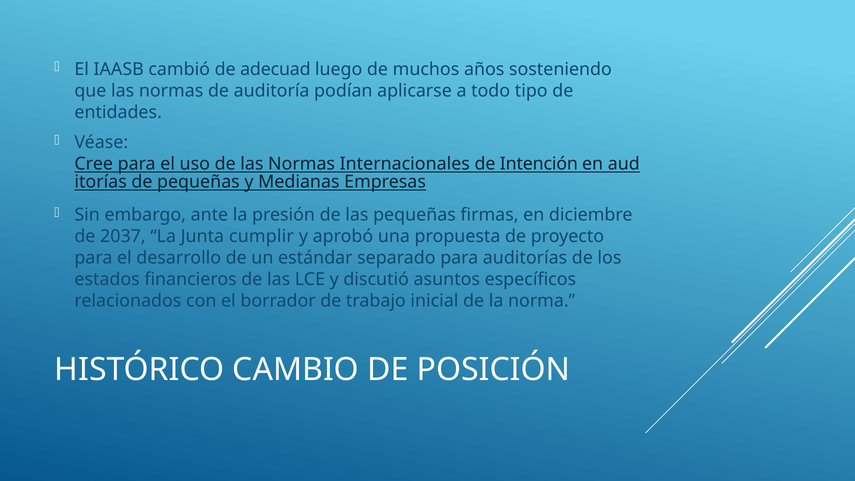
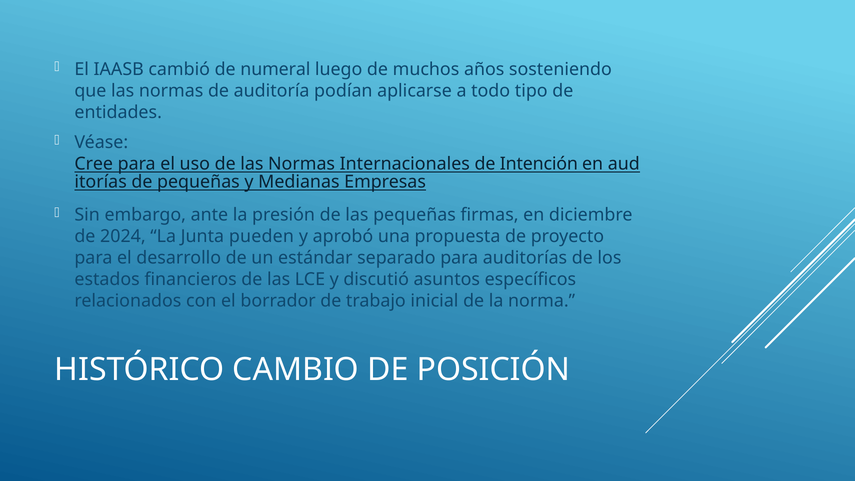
adecuad: adecuad -> numeral (275, 69)
2037: 2037 -> 2024 (123, 236)
cumplir: cumplir -> pueden (261, 236)
